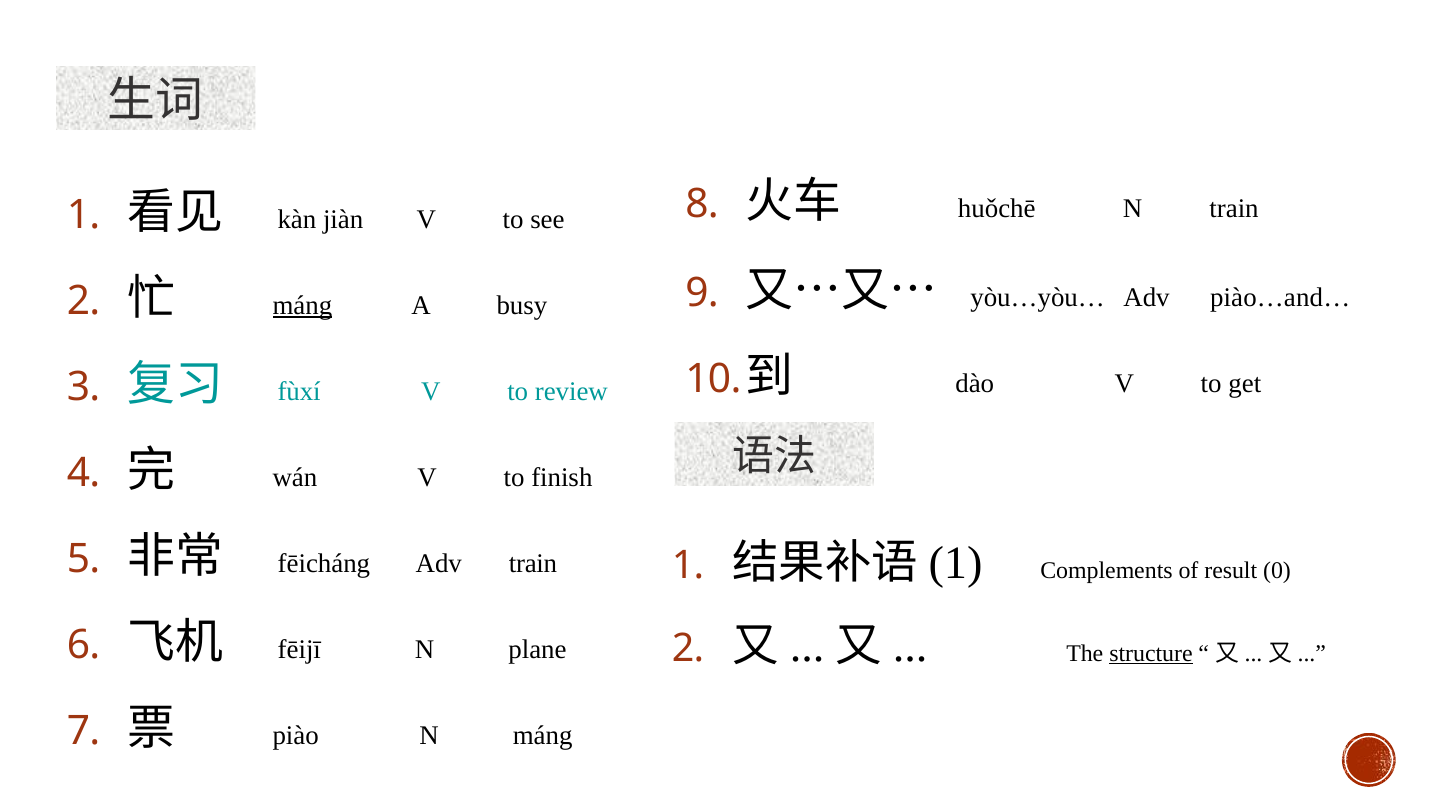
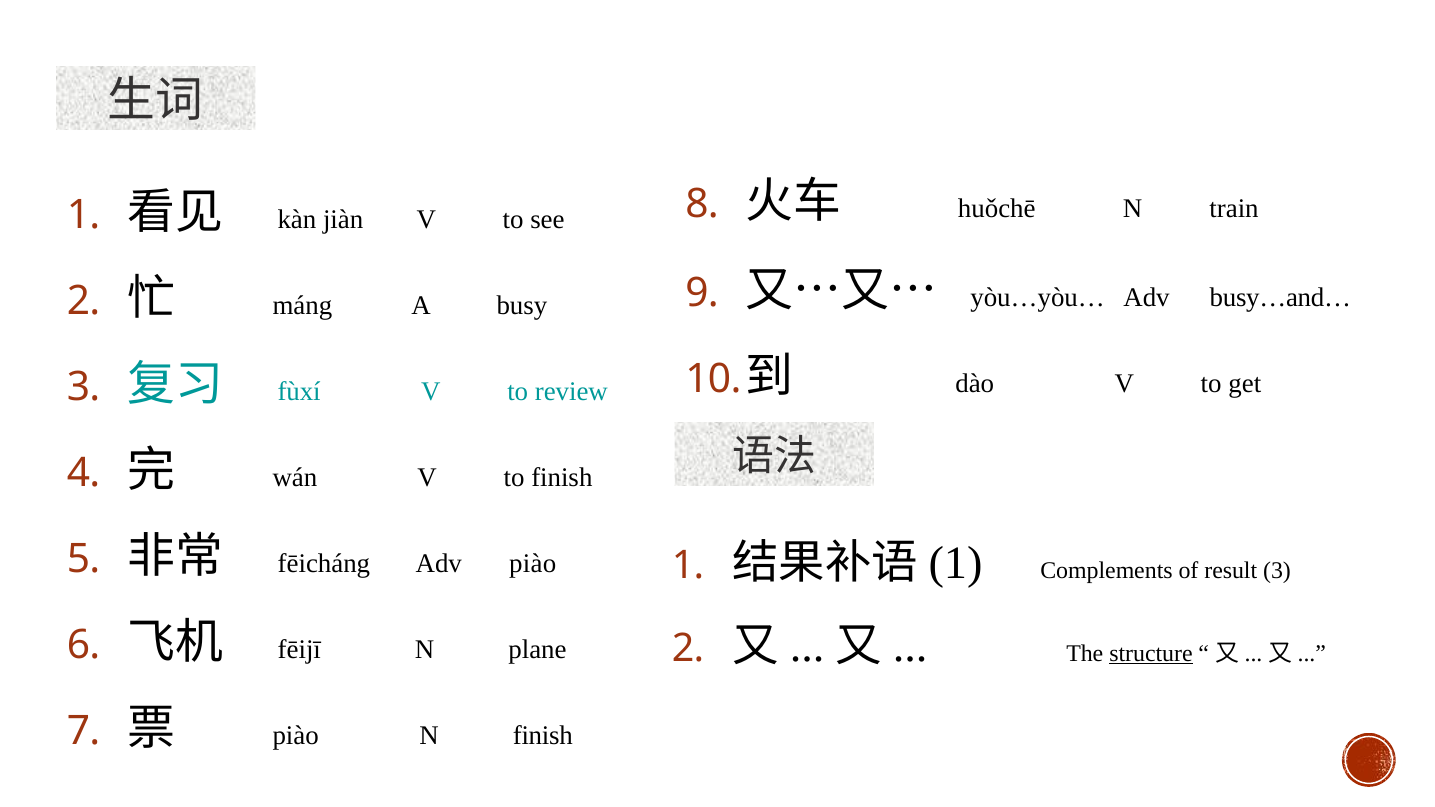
piào…and…: piào…and… -> busy…and… (1280, 298)
máng underline: present -> none (302, 305)
Adv train: train -> piào (533, 564)
result 0: 0 -> 3 (1277, 570)
N máng: máng -> finish (543, 736)
